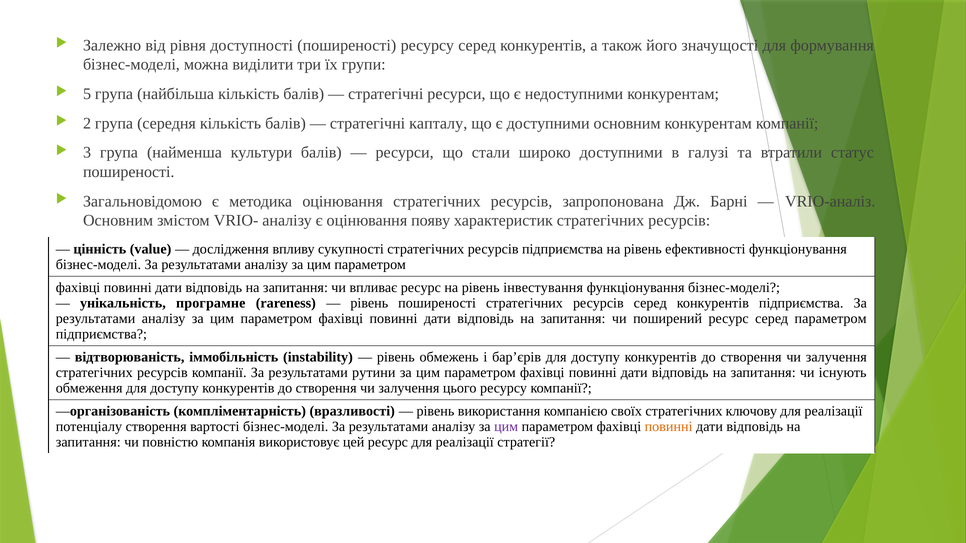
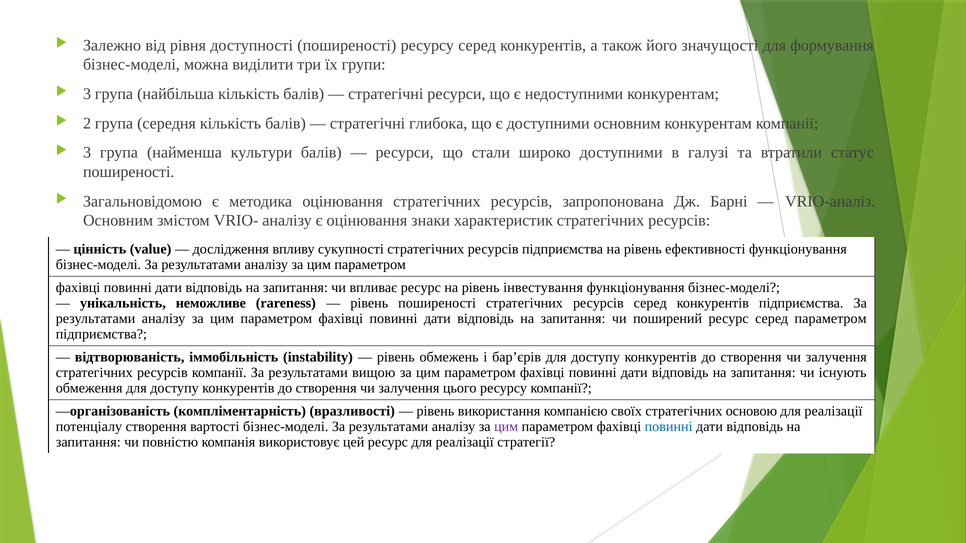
5: 5 -> 3 (87, 94)
капталу: капталу -> глибока (438, 123)
появу: появу -> знаки (431, 221)
програмне: програмне -> неможливе (211, 303)
рутини: рутини -> вищою (374, 373)
ключову: ключову -> основою (751, 411)
повинні colour: orange -> blue (669, 427)
